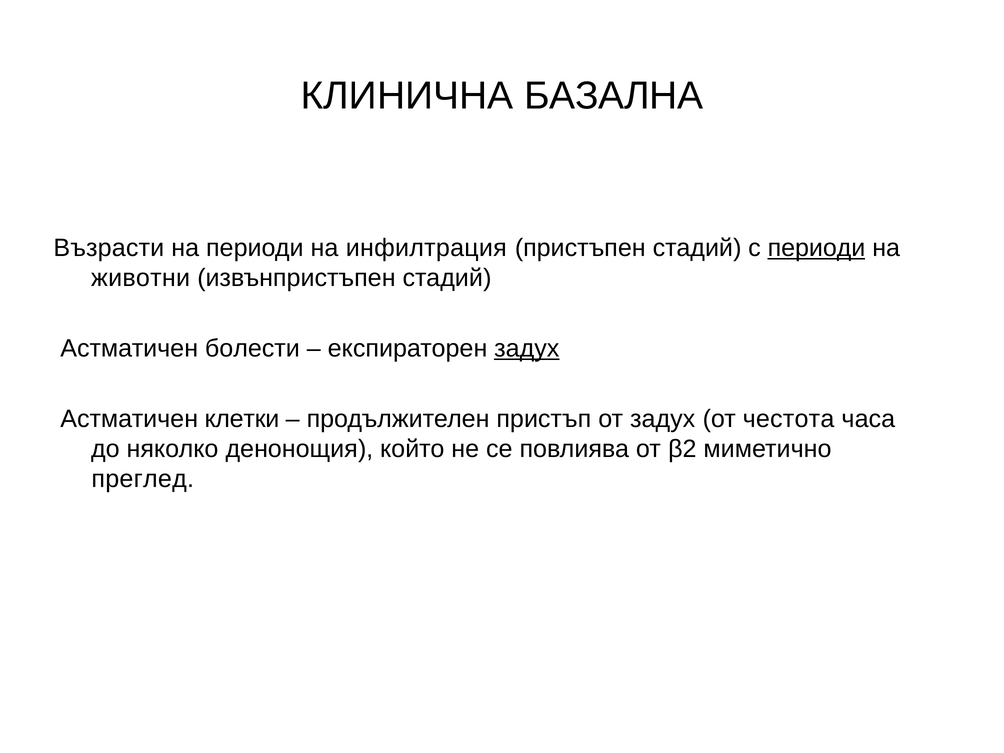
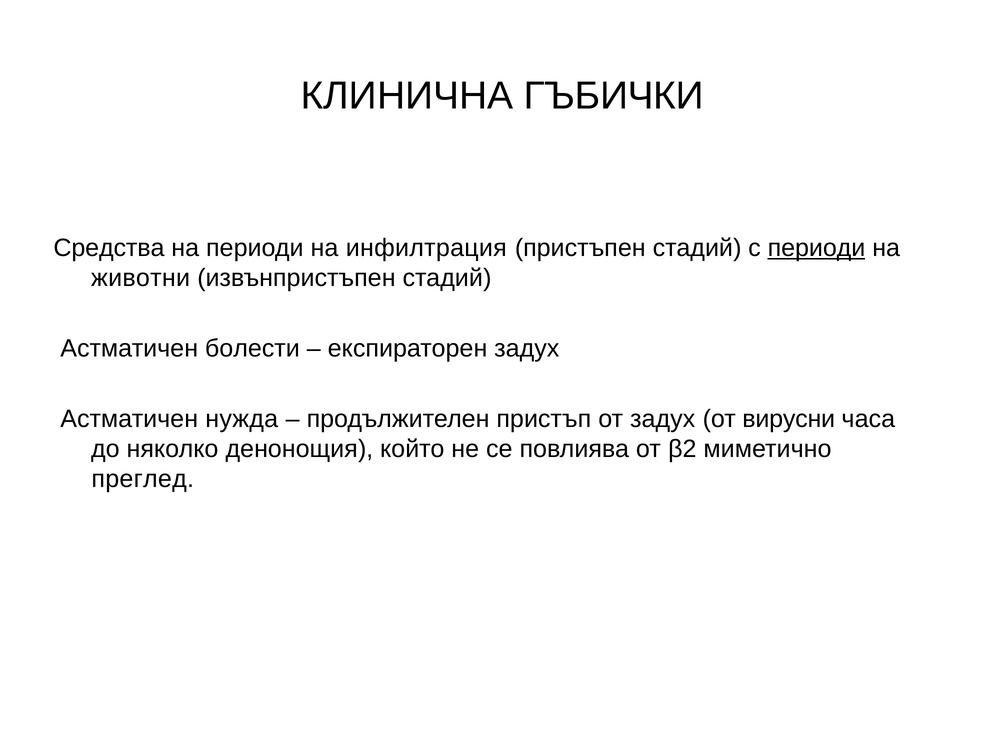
БАЗАЛНА: БАЗАЛНА -> ГЪБИЧКИ (614, 96)
Възрасти: Възрасти -> Средства (109, 248)
задух underline: present -> none (527, 348)
клетки: клетки -> нужда (242, 419)
честота: честота -> вирусни (789, 419)
